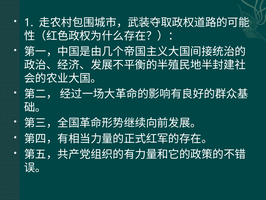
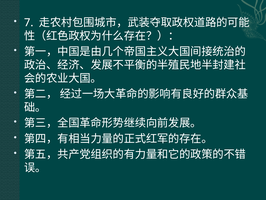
1: 1 -> 7 (29, 23)
